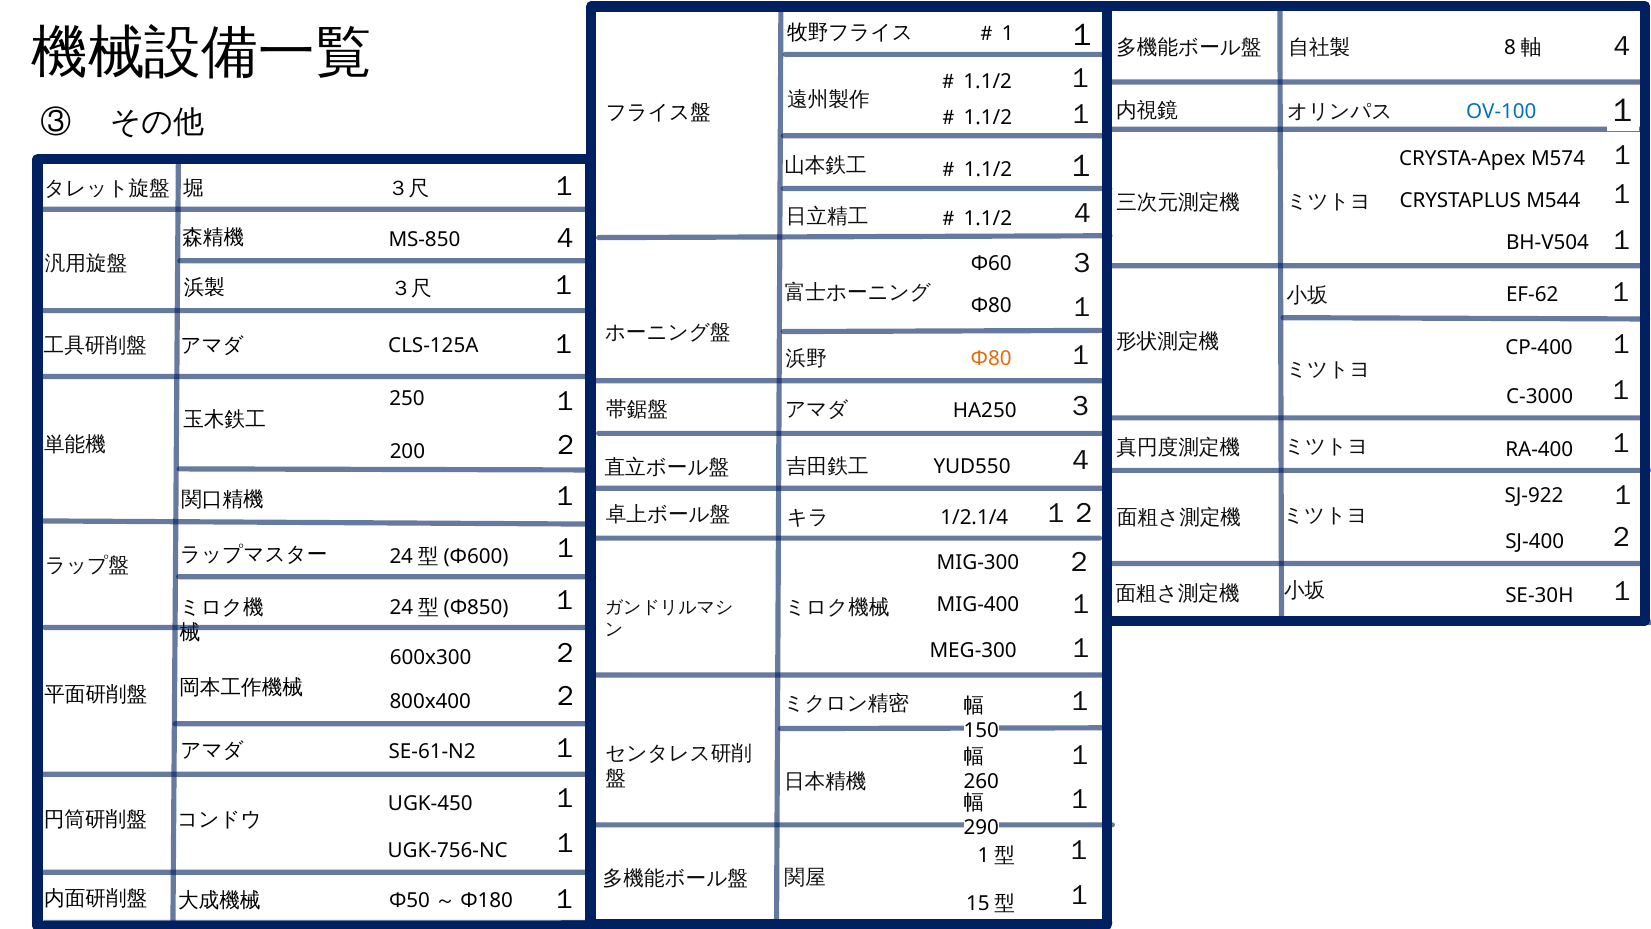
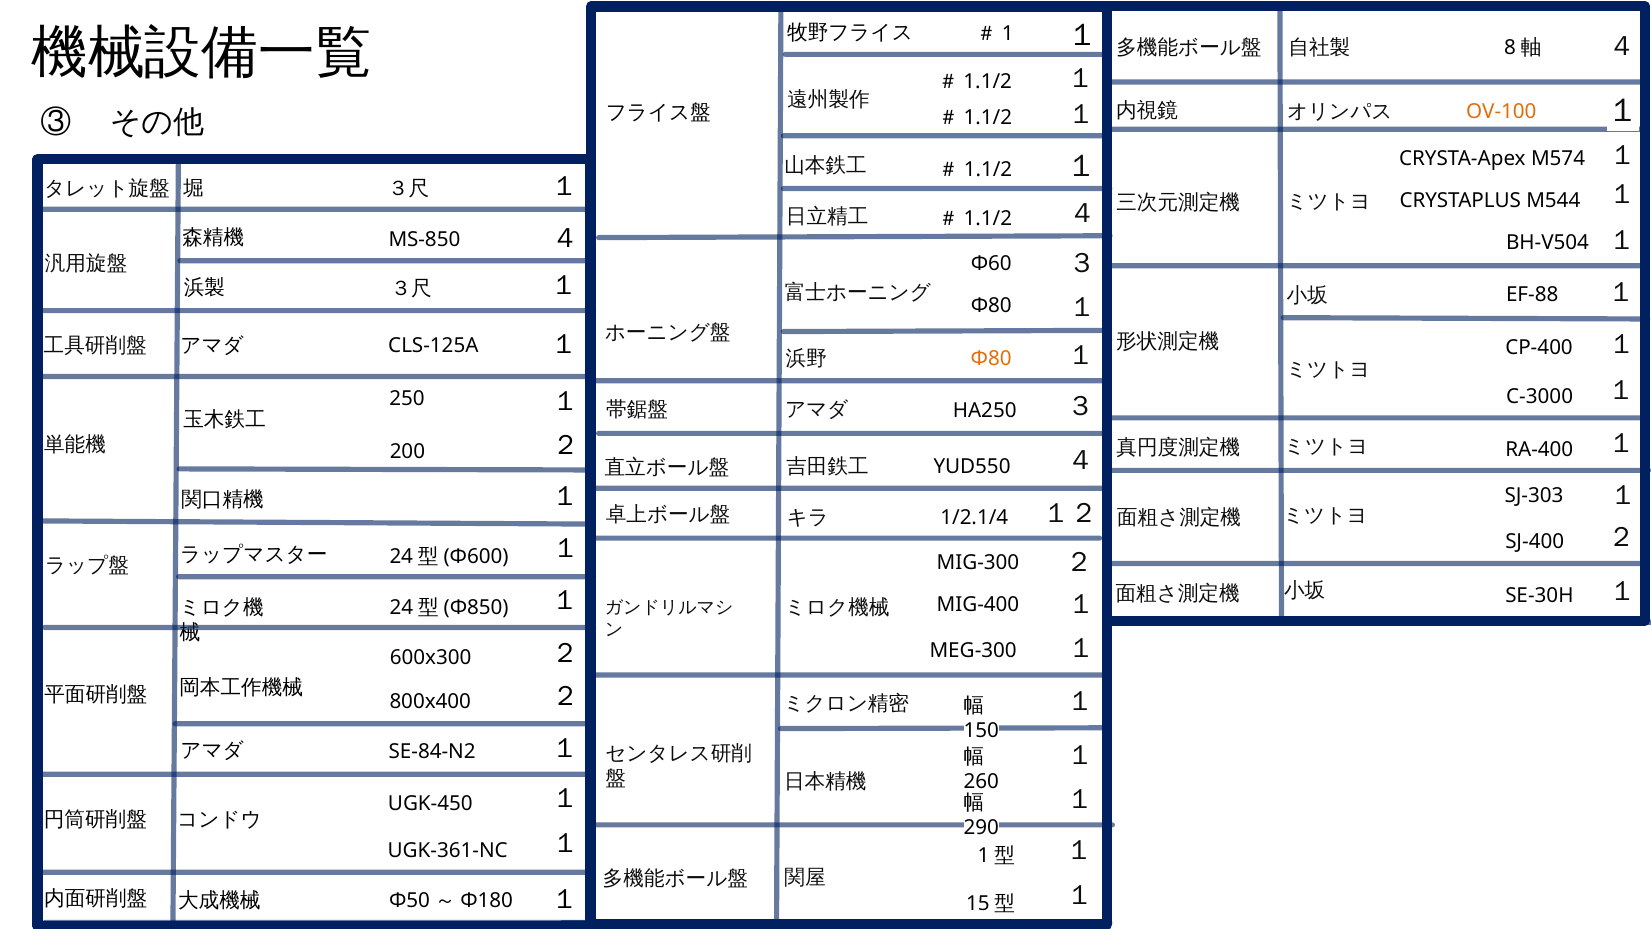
OV-100 colour: blue -> orange (1501, 112)
EF-62: EF-62 -> EF-88 (1532, 295)
SJ-922: SJ-922 -> SJ-303 (1534, 496)
SE-61-N2: SE-61-N2 -> SE-84-N2 (432, 751)
UGK-756-NC: UGK-756-NC -> UGK-361-NC (448, 850)
